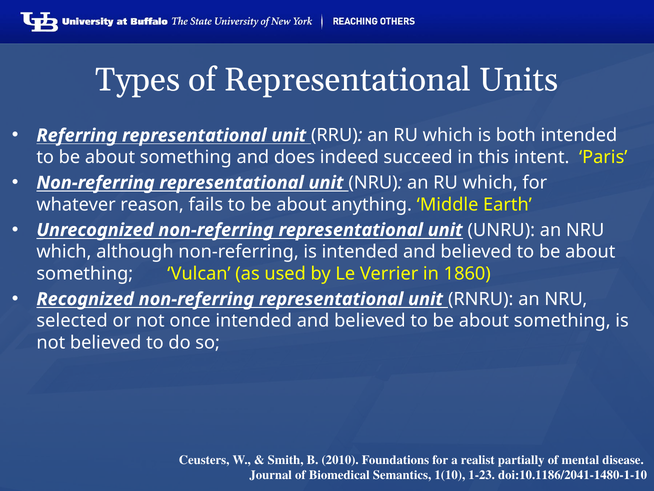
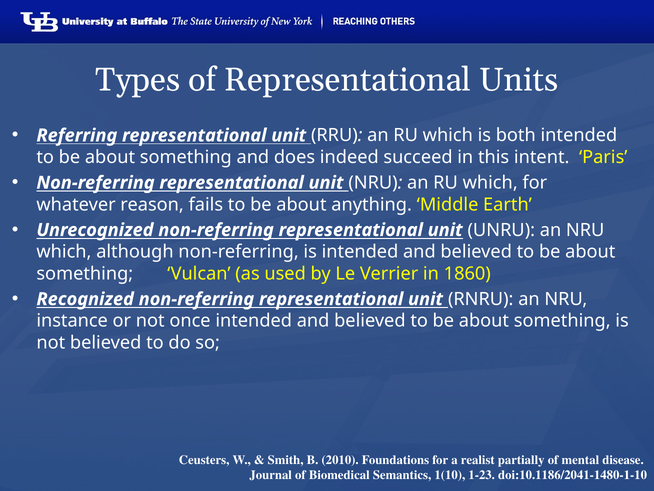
selected: selected -> instance (72, 321)
